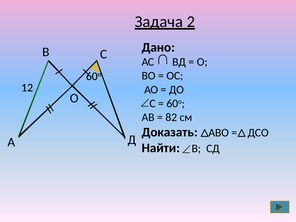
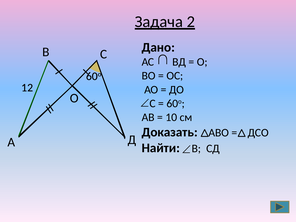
82: 82 -> 10 (171, 117)
